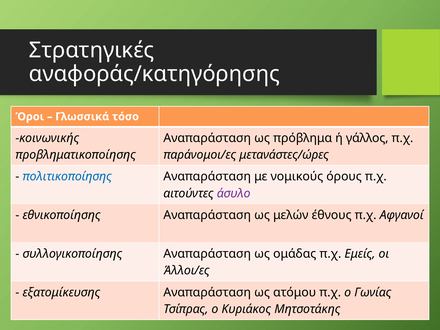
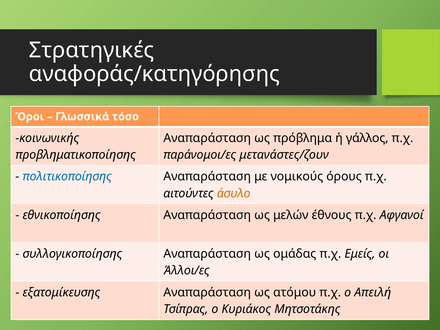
μετανάστες/ώρες: μετανάστες/ώρες -> μετανάστες/ζουν (284, 155)
άσυλο colour: purple -> orange (234, 193)
Γωνίας: Γωνίας -> Απειλή (373, 292)
